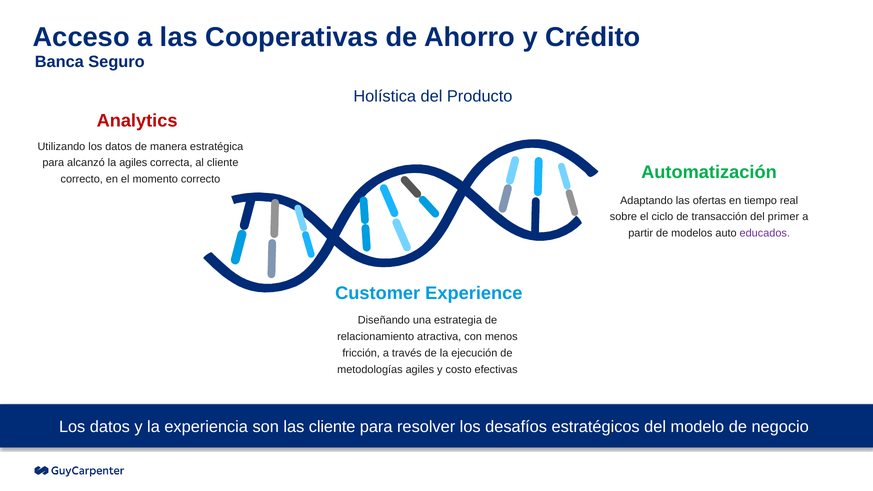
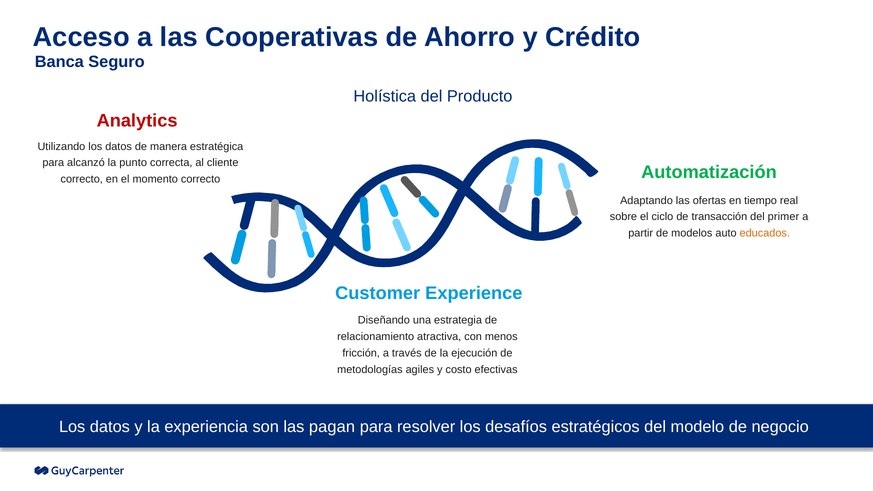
la agiles: agiles -> punto (133, 163)
educados colour: purple -> orange (765, 233)
las cliente: cliente -> pagan (332, 427)
